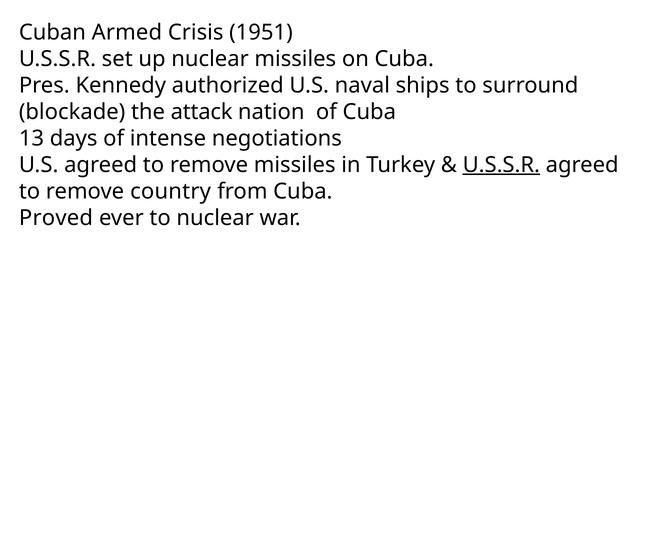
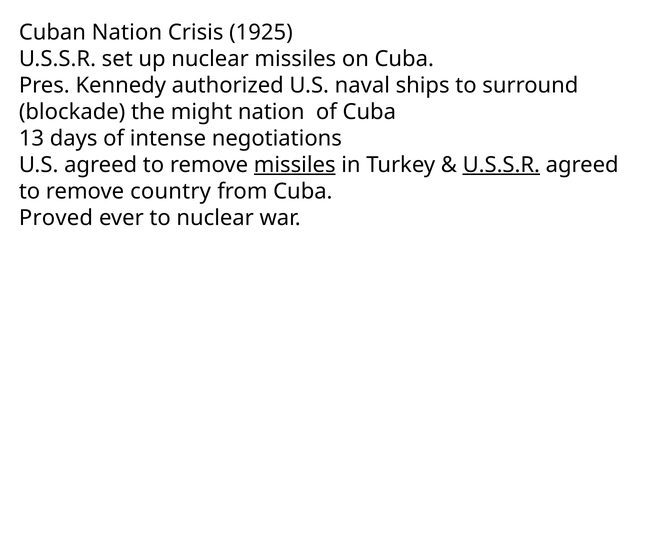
Cuban Armed: Armed -> Nation (127, 32)
1951: 1951 -> 1925 (261, 32)
attack: attack -> might (201, 112)
missiles underline: none -> present (295, 165)
